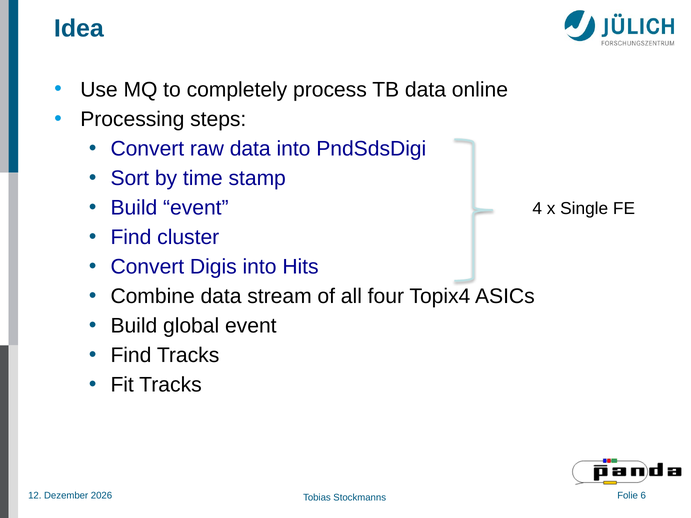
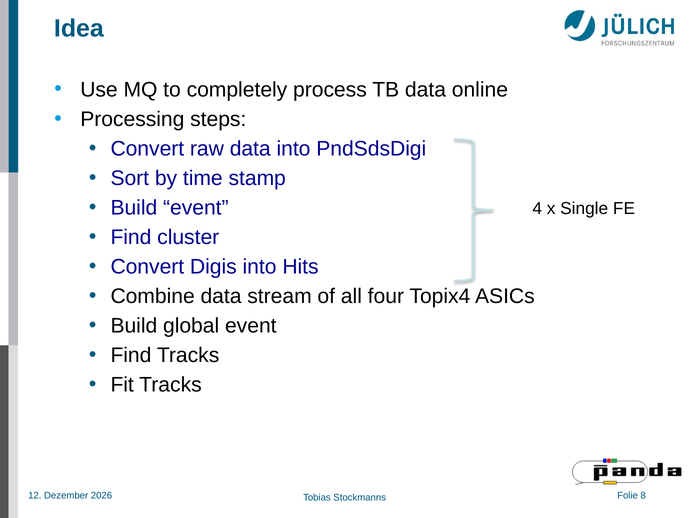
6: 6 -> 8 (643, 496)
